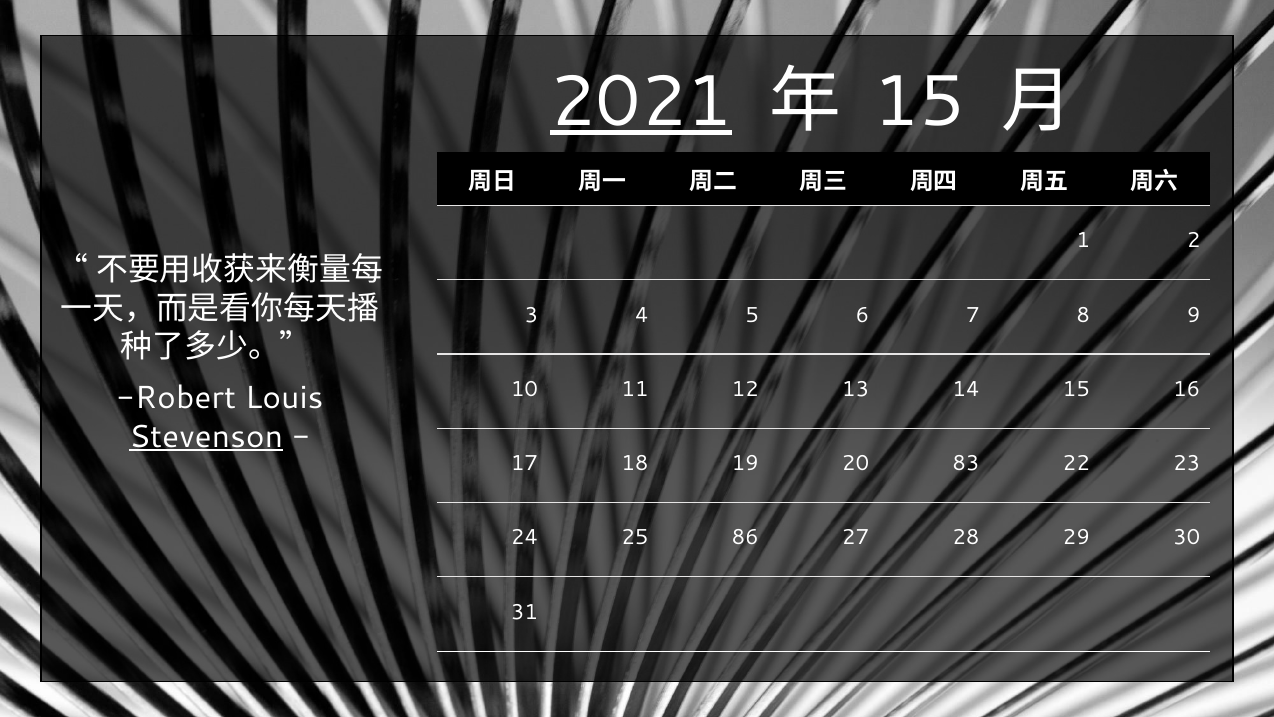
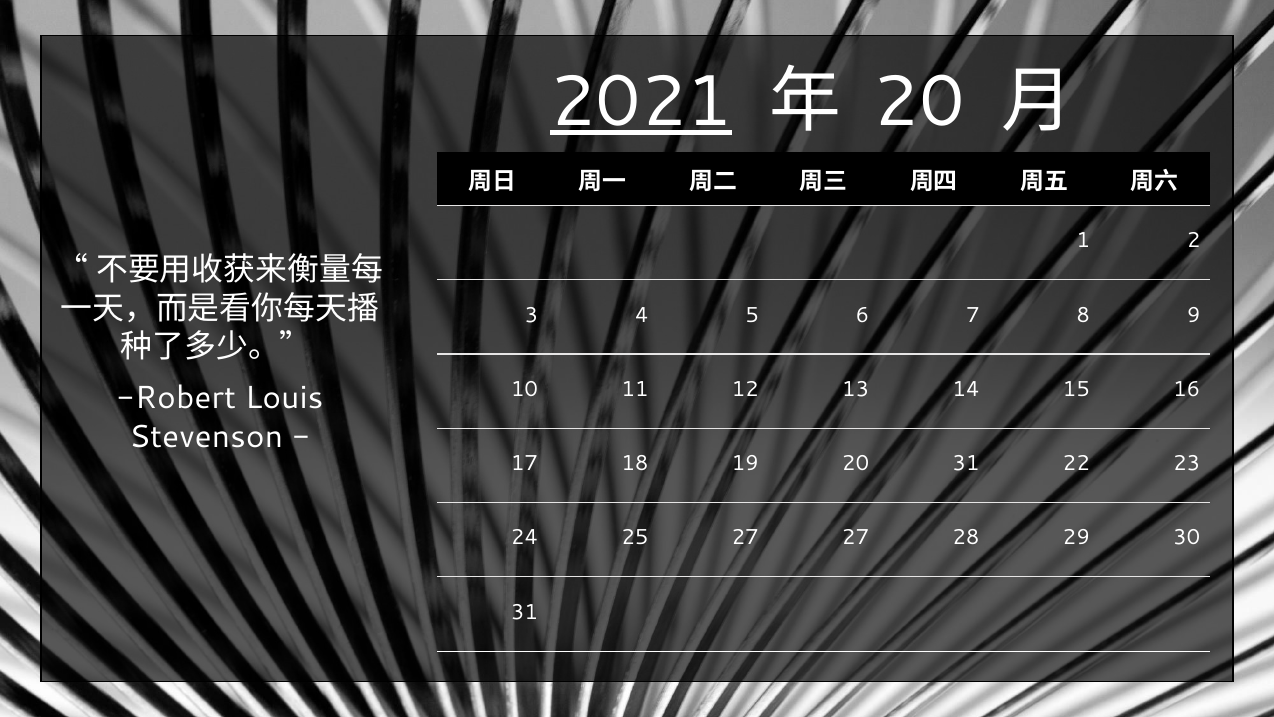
15: 15 -> 20 (919, 102)
Stevenson underline: present -> none (206, 436)
20 83: 83 -> 31 (966, 463)
25 86: 86 -> 27 (745, 538)
